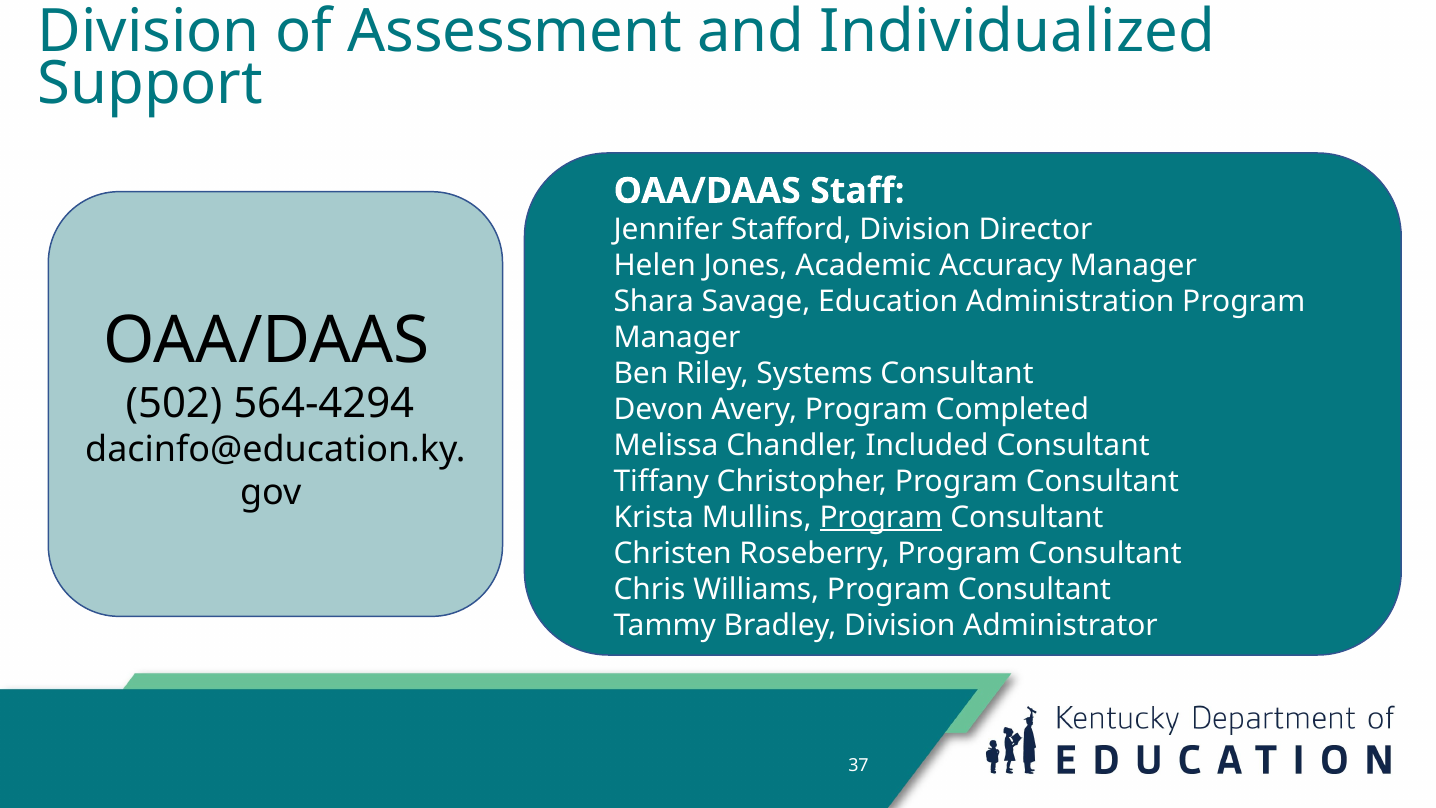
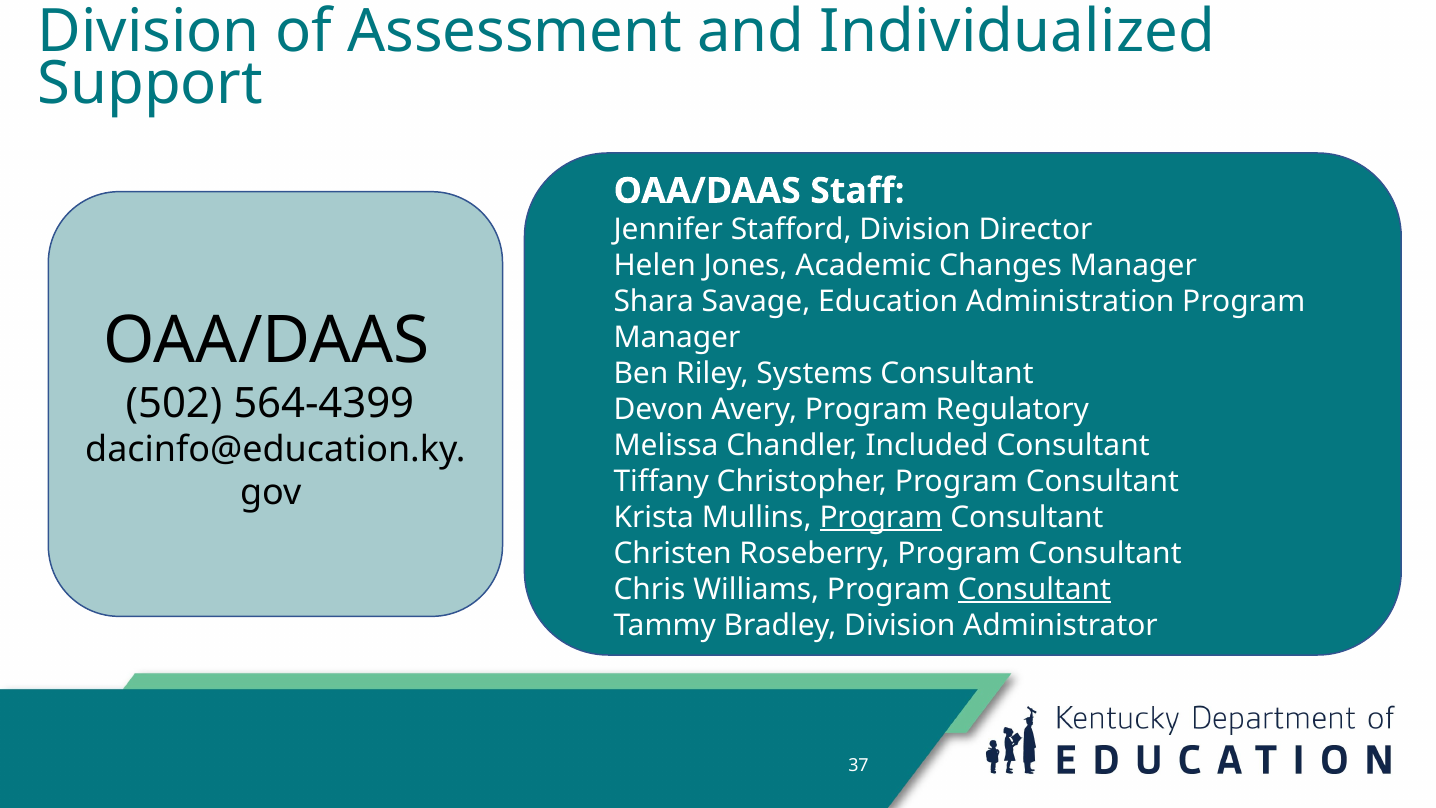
Accuracy: Accuracy -> Changes (1001, 266)
564-4294: 564-4294 -> 564-4399 (324, 403)
Completed: Completed -> Regulatory (1012, 410)
Consultant underline: none -> present (1034, 589)
